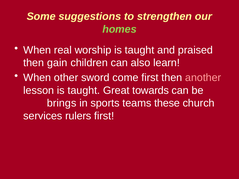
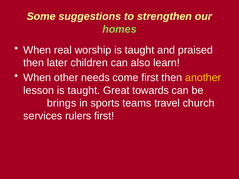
gain: gain -> later (57, 63)
sword: sword -> needs (95, 78)
another colour: pink -> yellow (203, 78)
these: these -> travel (167, 103)
